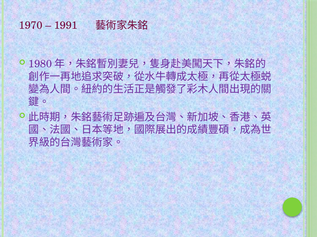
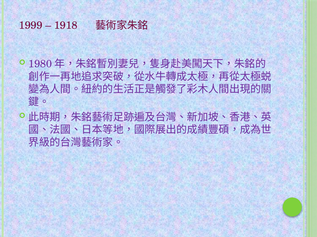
1970: 1970 -> 1999 (31, 26)
1991: 1991 -> 1918 (66, 26)
